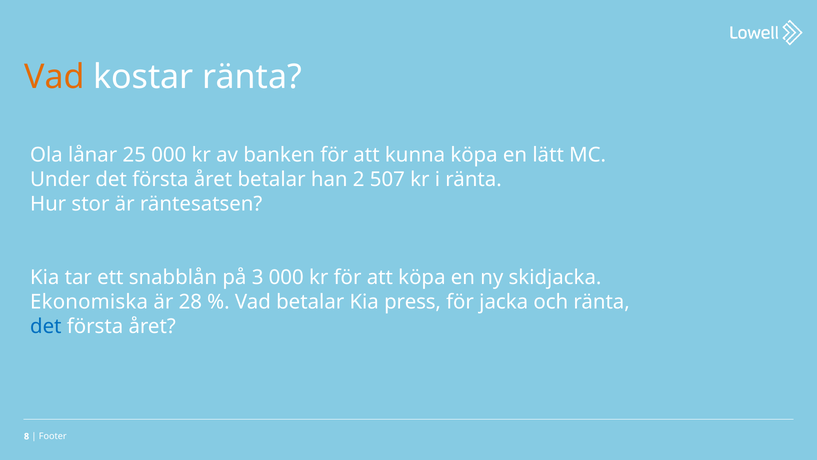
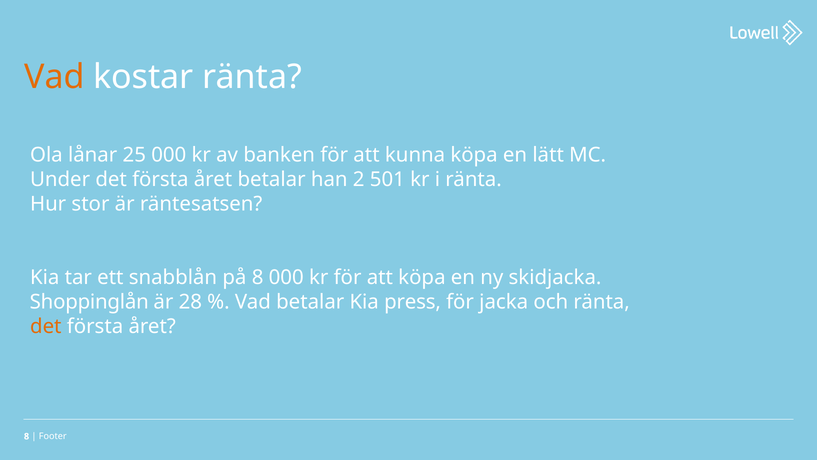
507: 507 -> 501 (387, 179)
på 3: 3 -> 8 (258, 277)
Ekonomiska: Ekonomiska -> Shoppinglån (89, 302)
det colour: blue -> orange (46, 326)
